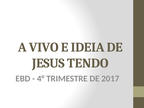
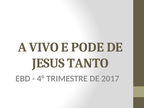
IDEIA: IDEIA -> PODE (87, 47)
TENDO: TENDO -> TANTO (88, 63)
